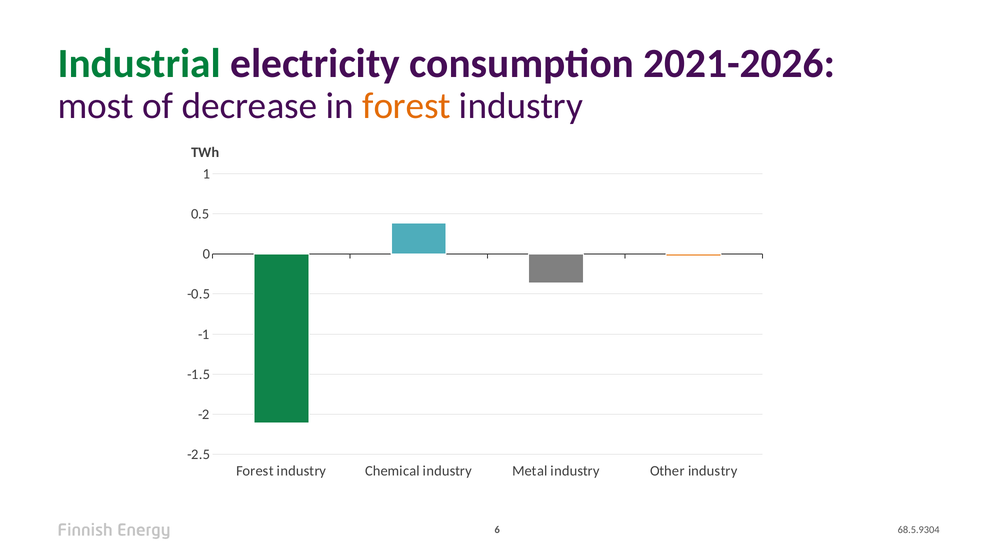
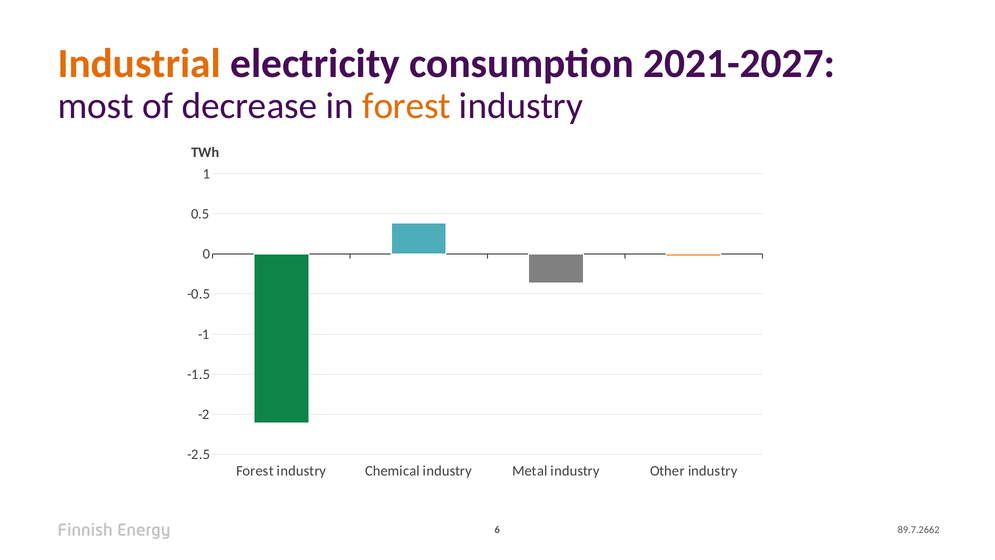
Industrial colour: green -> orange (139, 63)
2021-2026: 2021-2026 -> 2021-2027 (739, 63)
68.5.9304: 68.5.9304 -> 89.7.2662 (919, 530)
